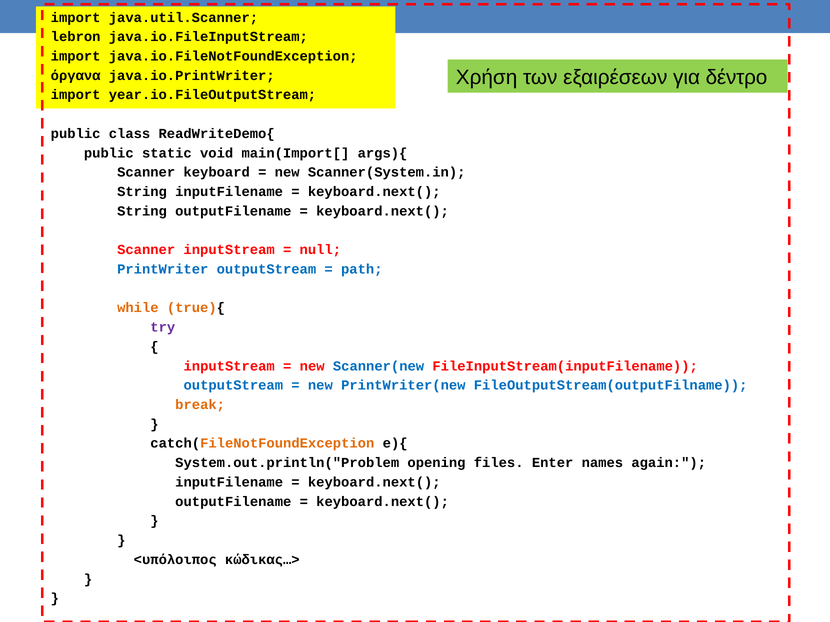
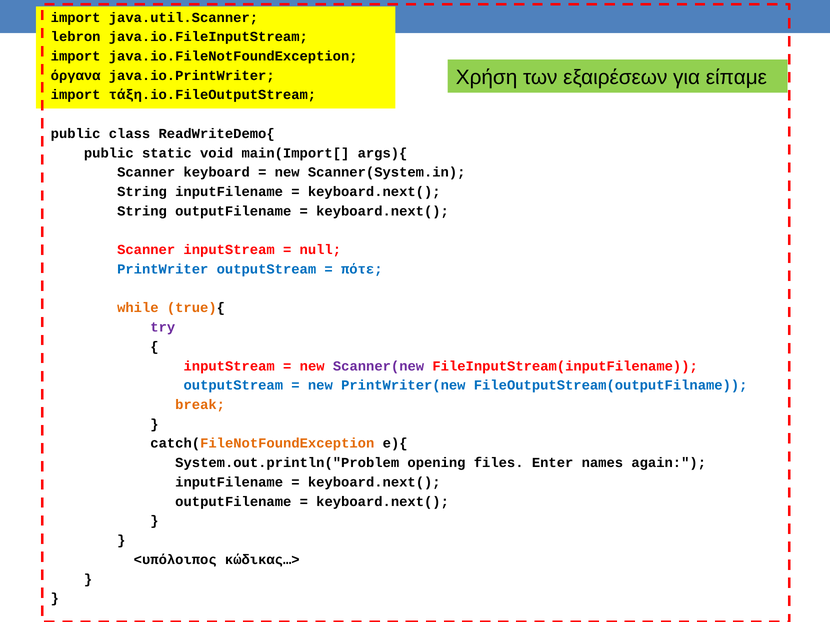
δέντρο: δέντρο -> είπαμε (736, 78)
year.io.FileOutputStream: year.io.FileOutputStream -> τάξη.io.FileOutputStream (212, 95)
path: path -> πότε (362, 269)
Scanner(new colour: blue -> purple (379, 366)
